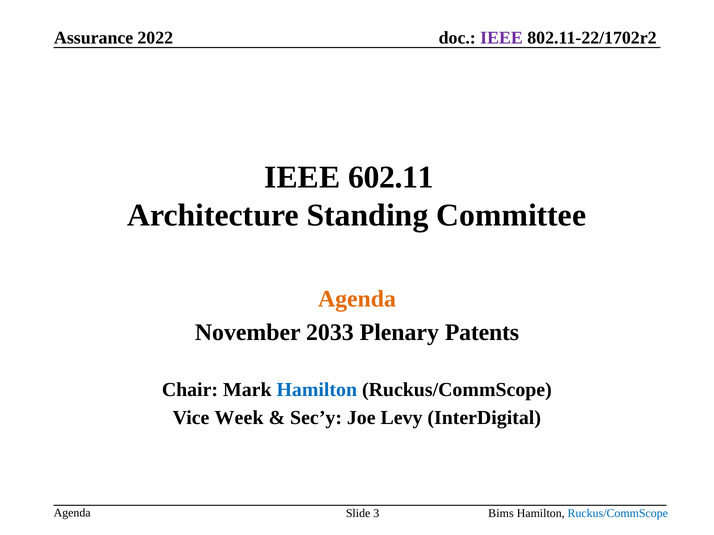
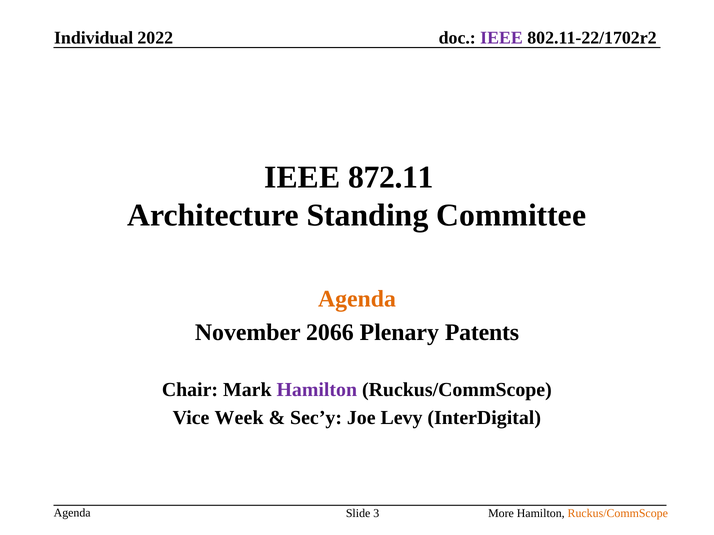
Assurance: Assurance -> Individual (94, 38)
602.11: 602.11 -> 872.11 (391, 177)
2033: 2033 -> 2066 (330, 333)
Hamilton colour: blue -> purple (317, 390)
Bims: Bims -> More (501, 514)
Ruckus/CommScope colour: blue -> orange (618, 514)
